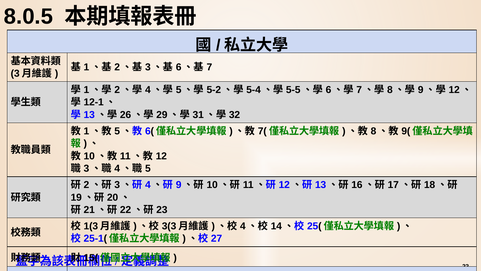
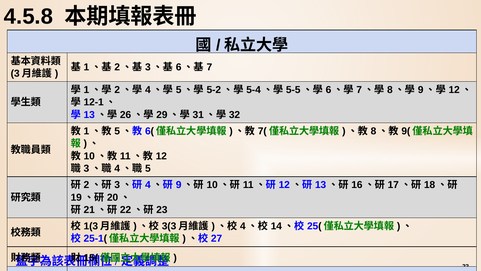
8.0.5: 8.0.5 -> 4.5.8 (28, 17)
